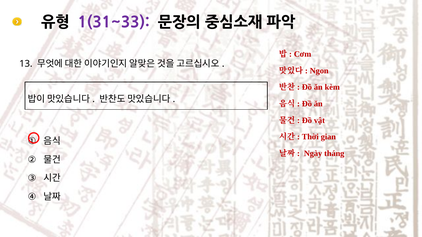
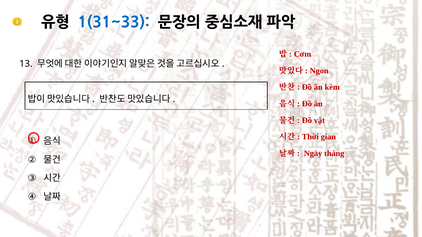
1(31~33 colour: purple -> blue (114, 23)
